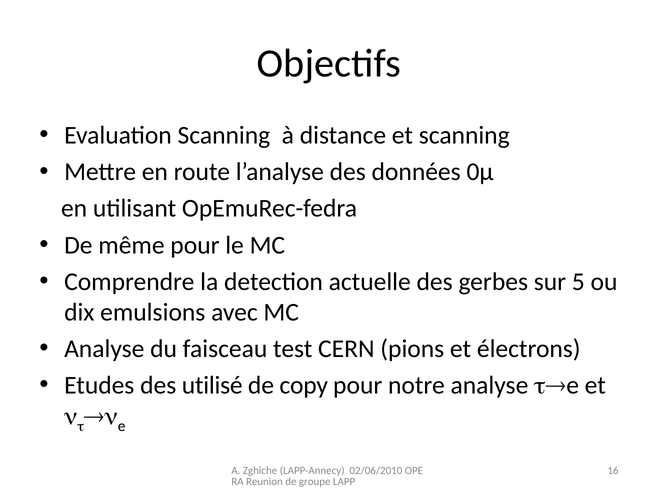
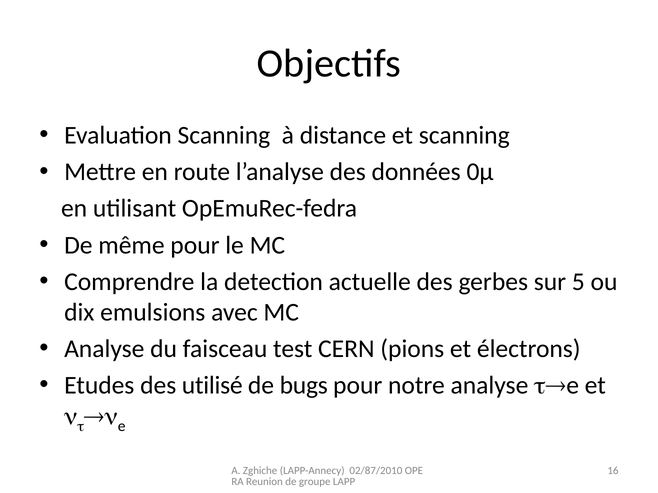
copy: copy -> bugs (304, 386)
02/06/2010: 02/06/2010 -> 02/87/2010 (376, 471)
